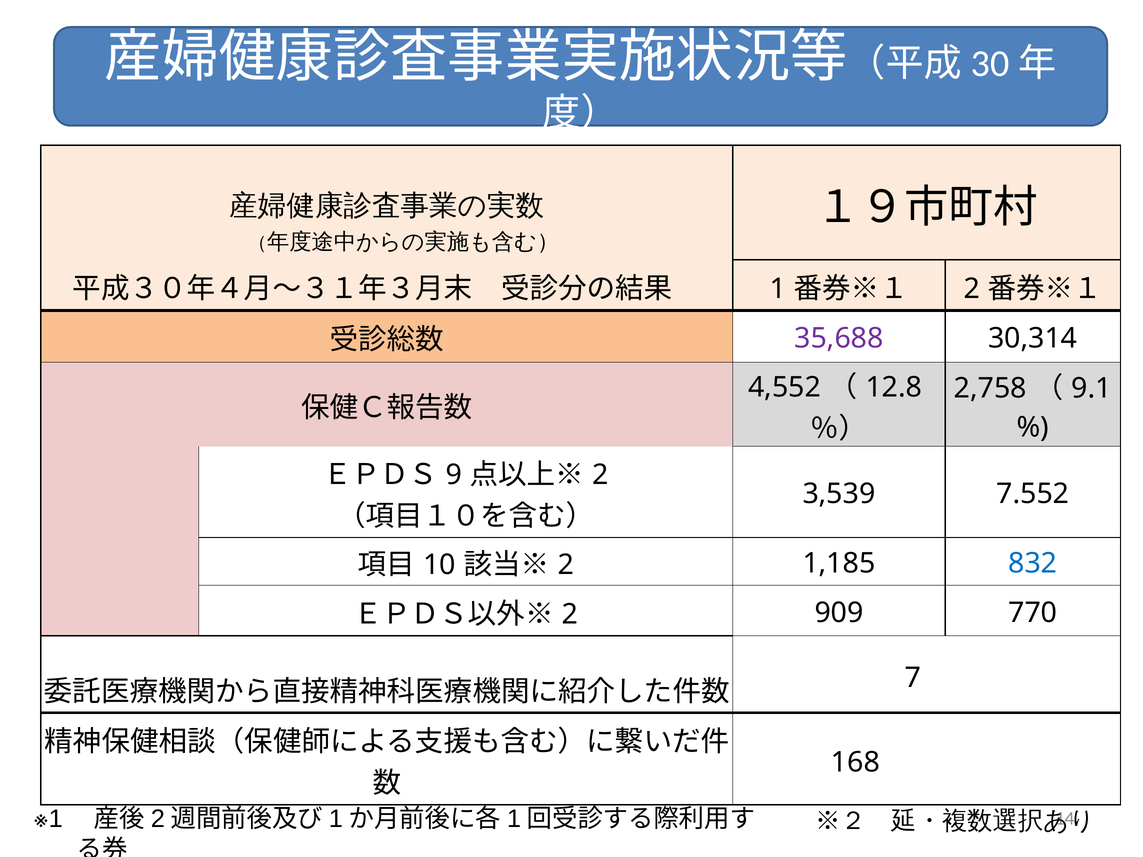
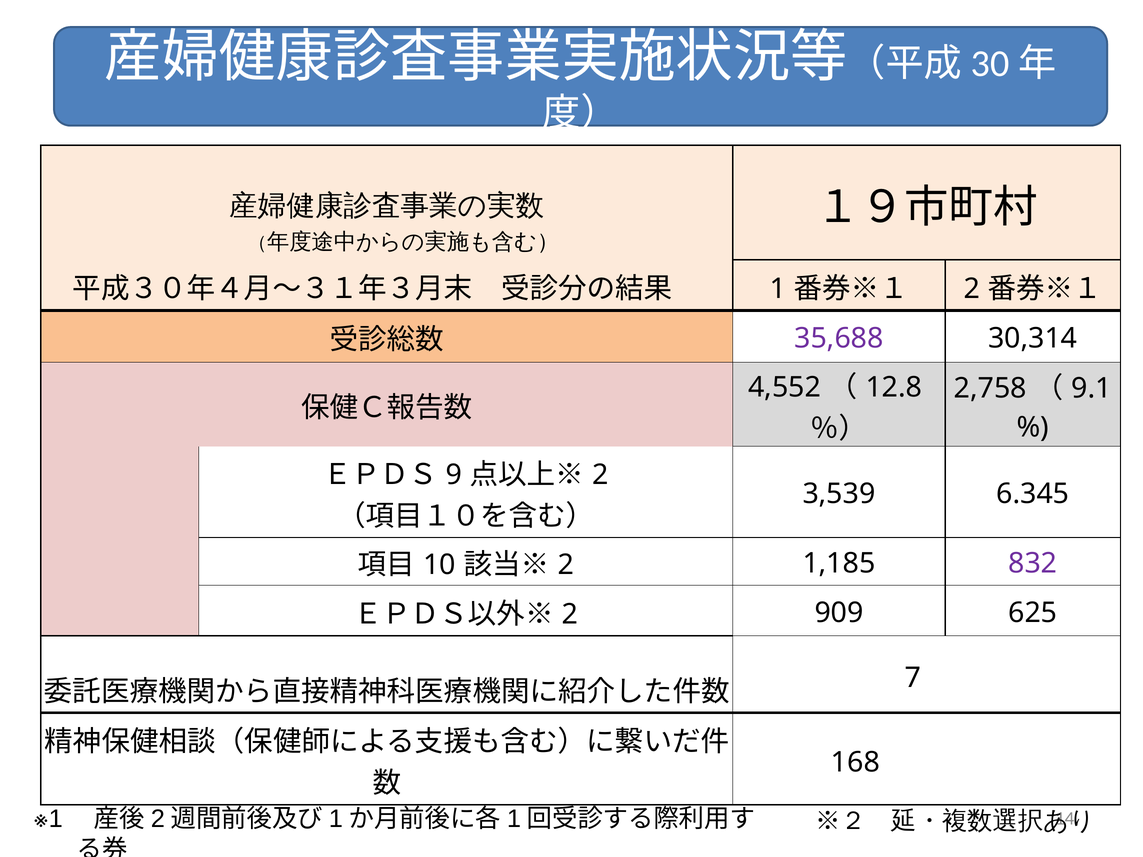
7.552: 7.552 -> 6.345 (1033, 494)
832 colour: blue -> purple (1033, 564)
770: 770 -> 625 (1033, 613)
